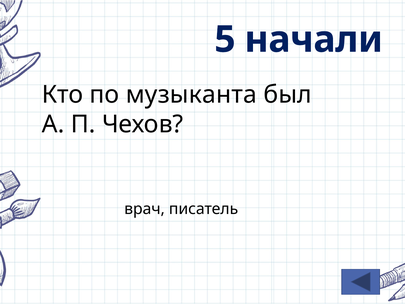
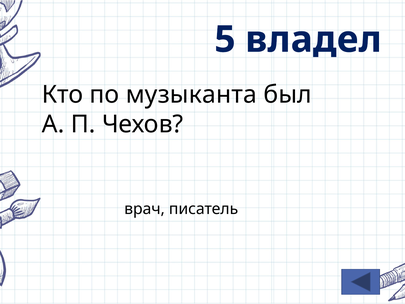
начали: начали -> владел (313, 40)
